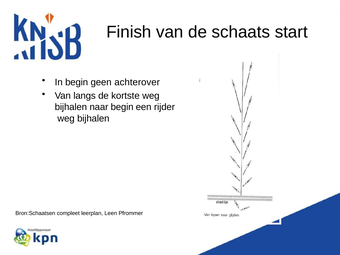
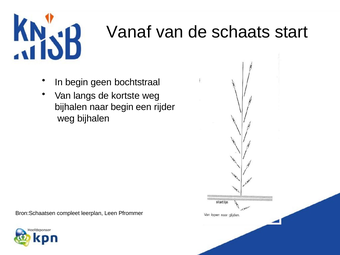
Finish: Finish -> Vanaf (129, 32)
achterover: achterover -> bochtstraal (137, 82)
